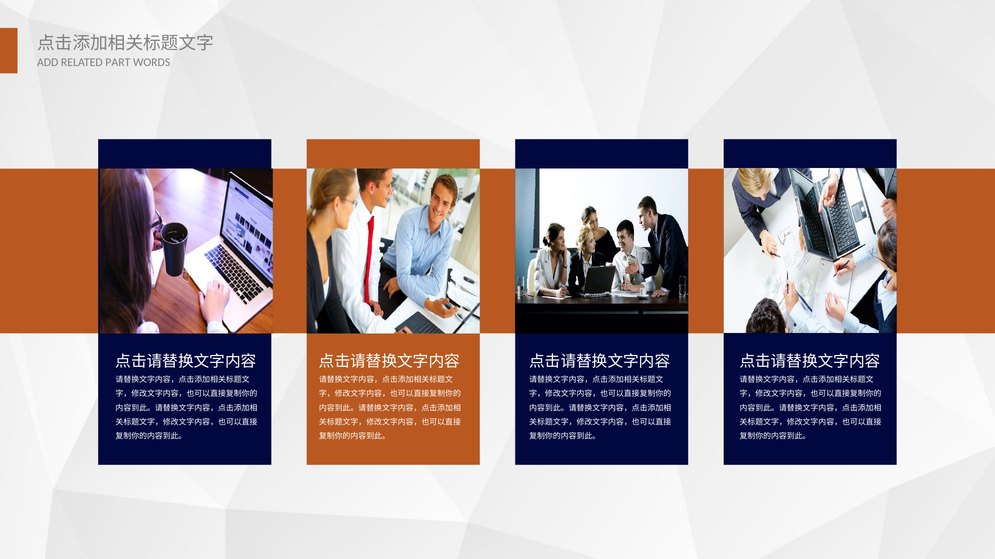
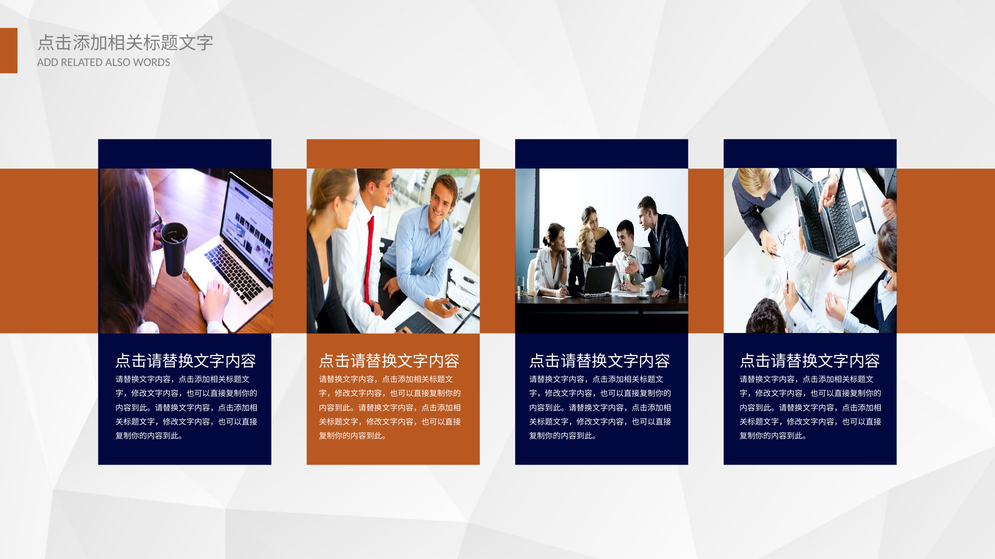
PART: PART -> ALSO (118, 62)
